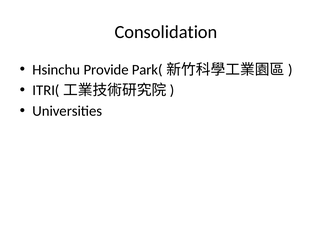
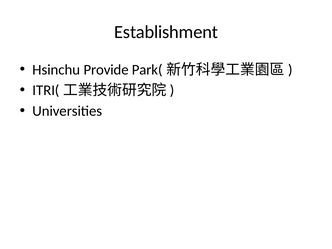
Consolidation: Consolidation -> Establishment (166, 32)
